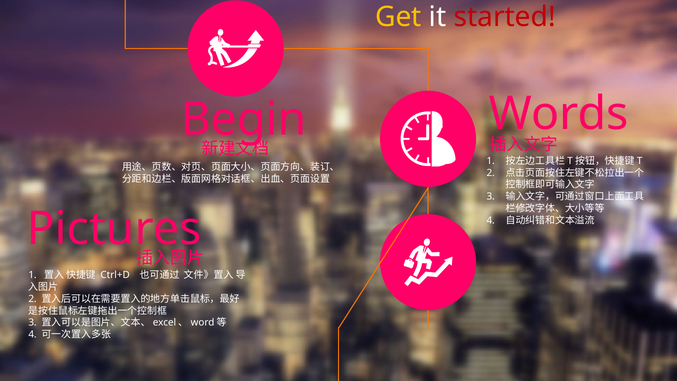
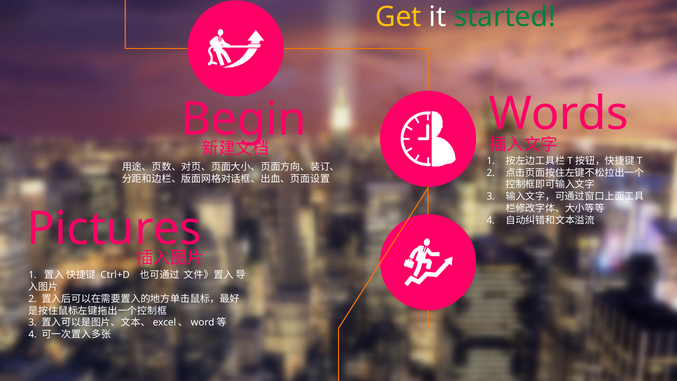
started colour: red -> green (505, 17)
